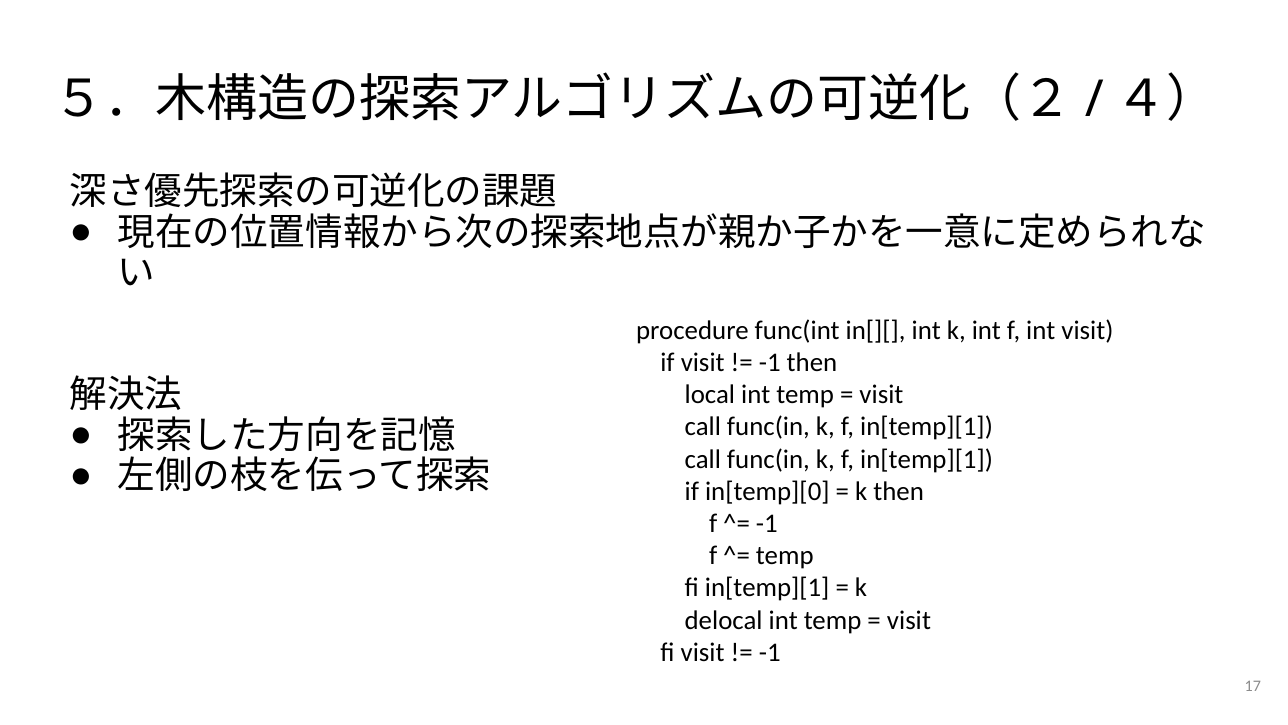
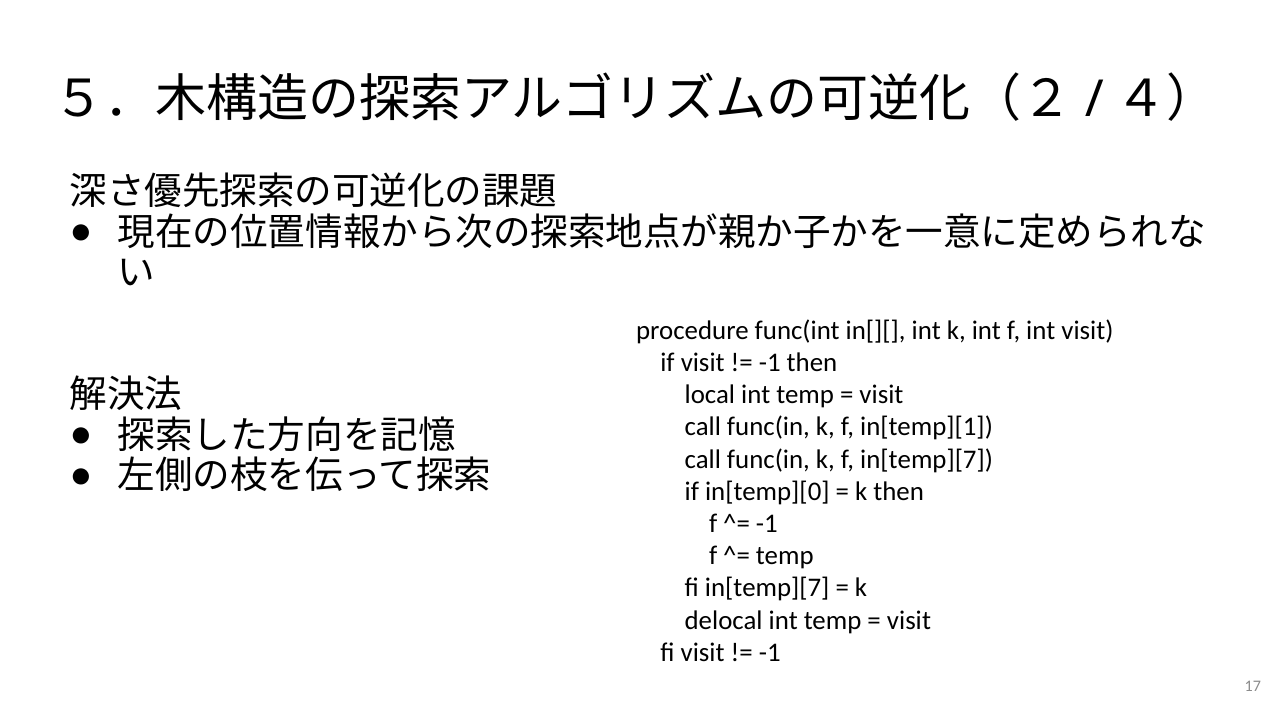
in[temp][1: in[temp][1 -> in[temp][7 (927, 459)
fi in[temp][1: in[temp][1 -> in[temp][7 (767, 588)
